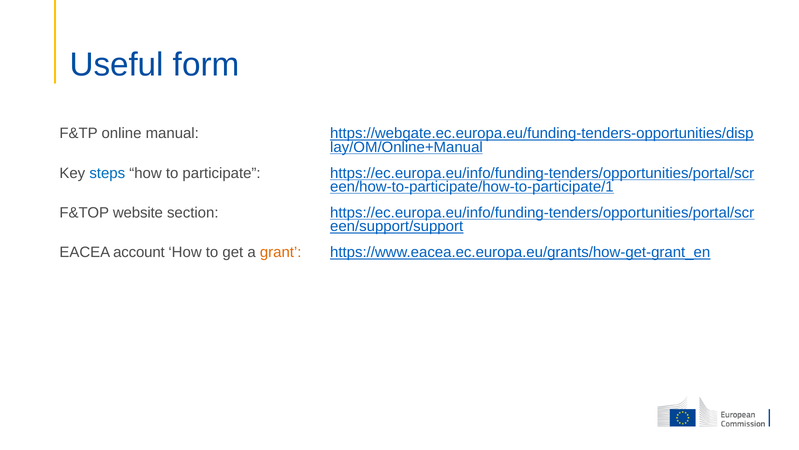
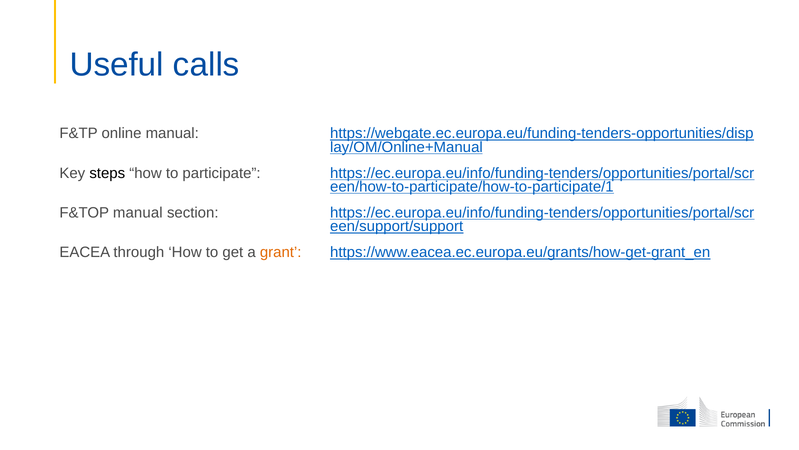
form: form -> calls (206, 65)
steps colour: blue -> black (107, 173)
F&TOP website: website -> manual (138, 212)
account: account -> through (139, 252)
